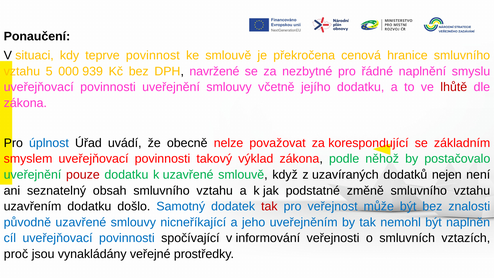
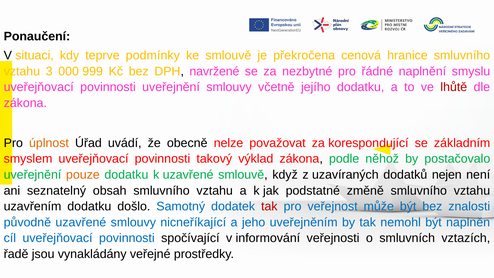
povinnost: povinnost -> podmínky (153, 55)
5: 5 -> 3 (49, 71)
939: 939 -> 999 (93, 71)
úplnost colour: blue -> orange (49, 143)
pouze colour: red -> orange (83, 175)
proč: proč -> řadě (16, 254)
